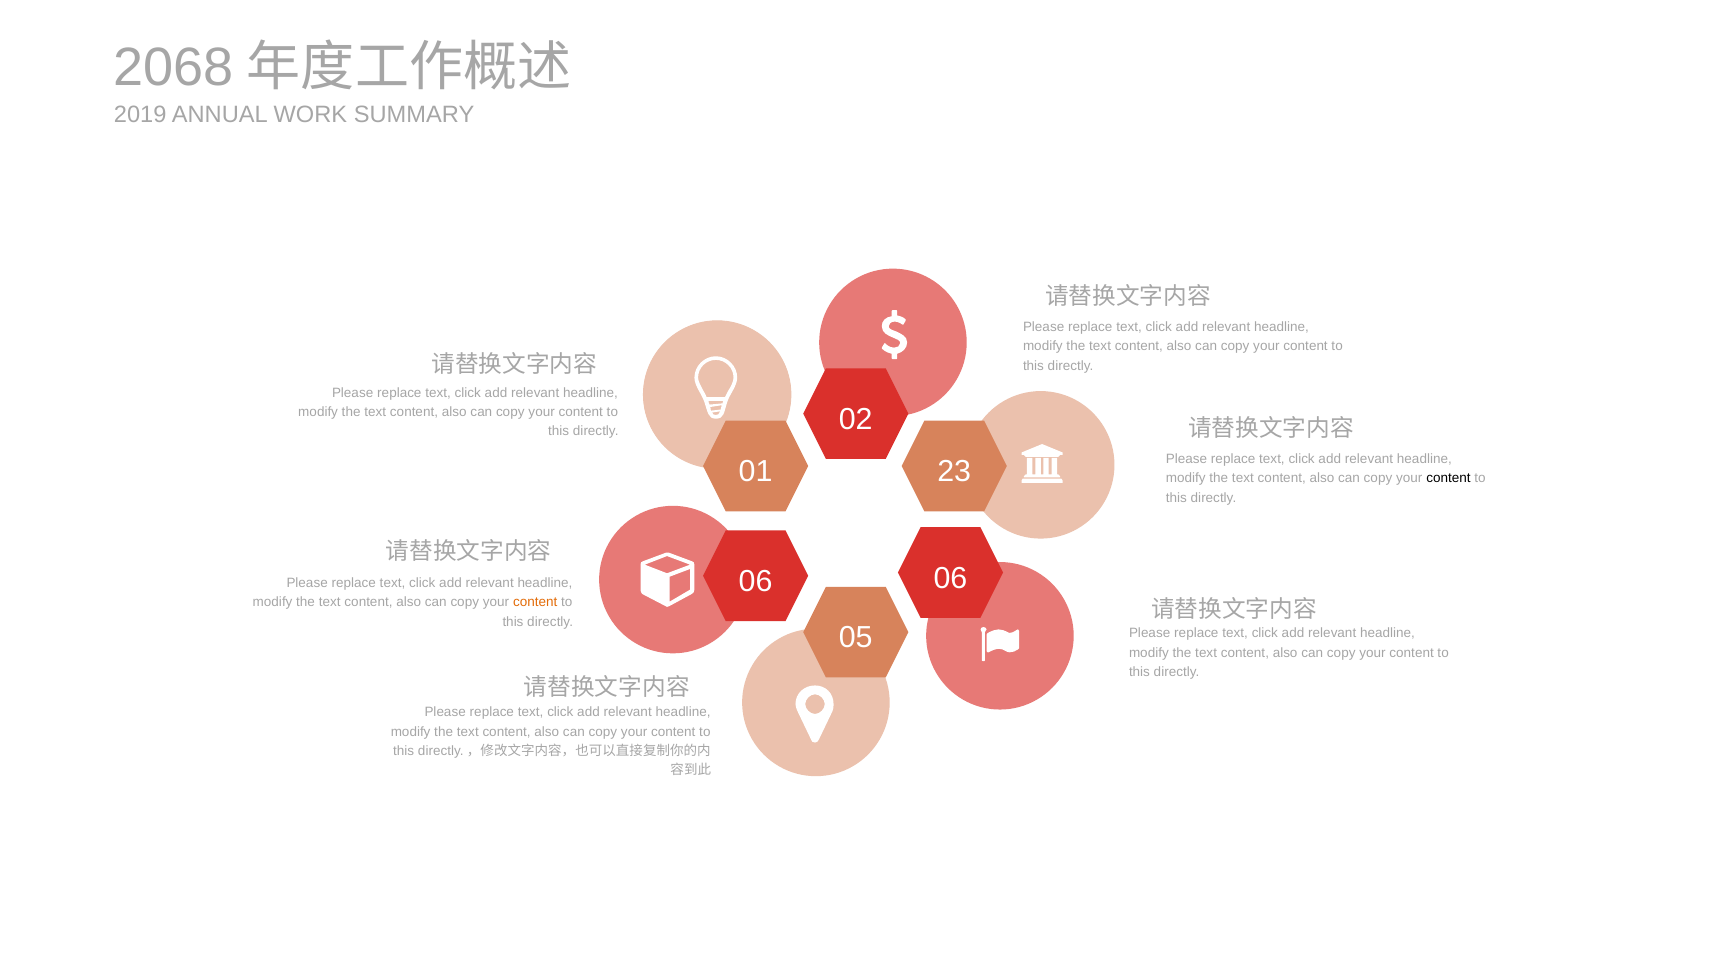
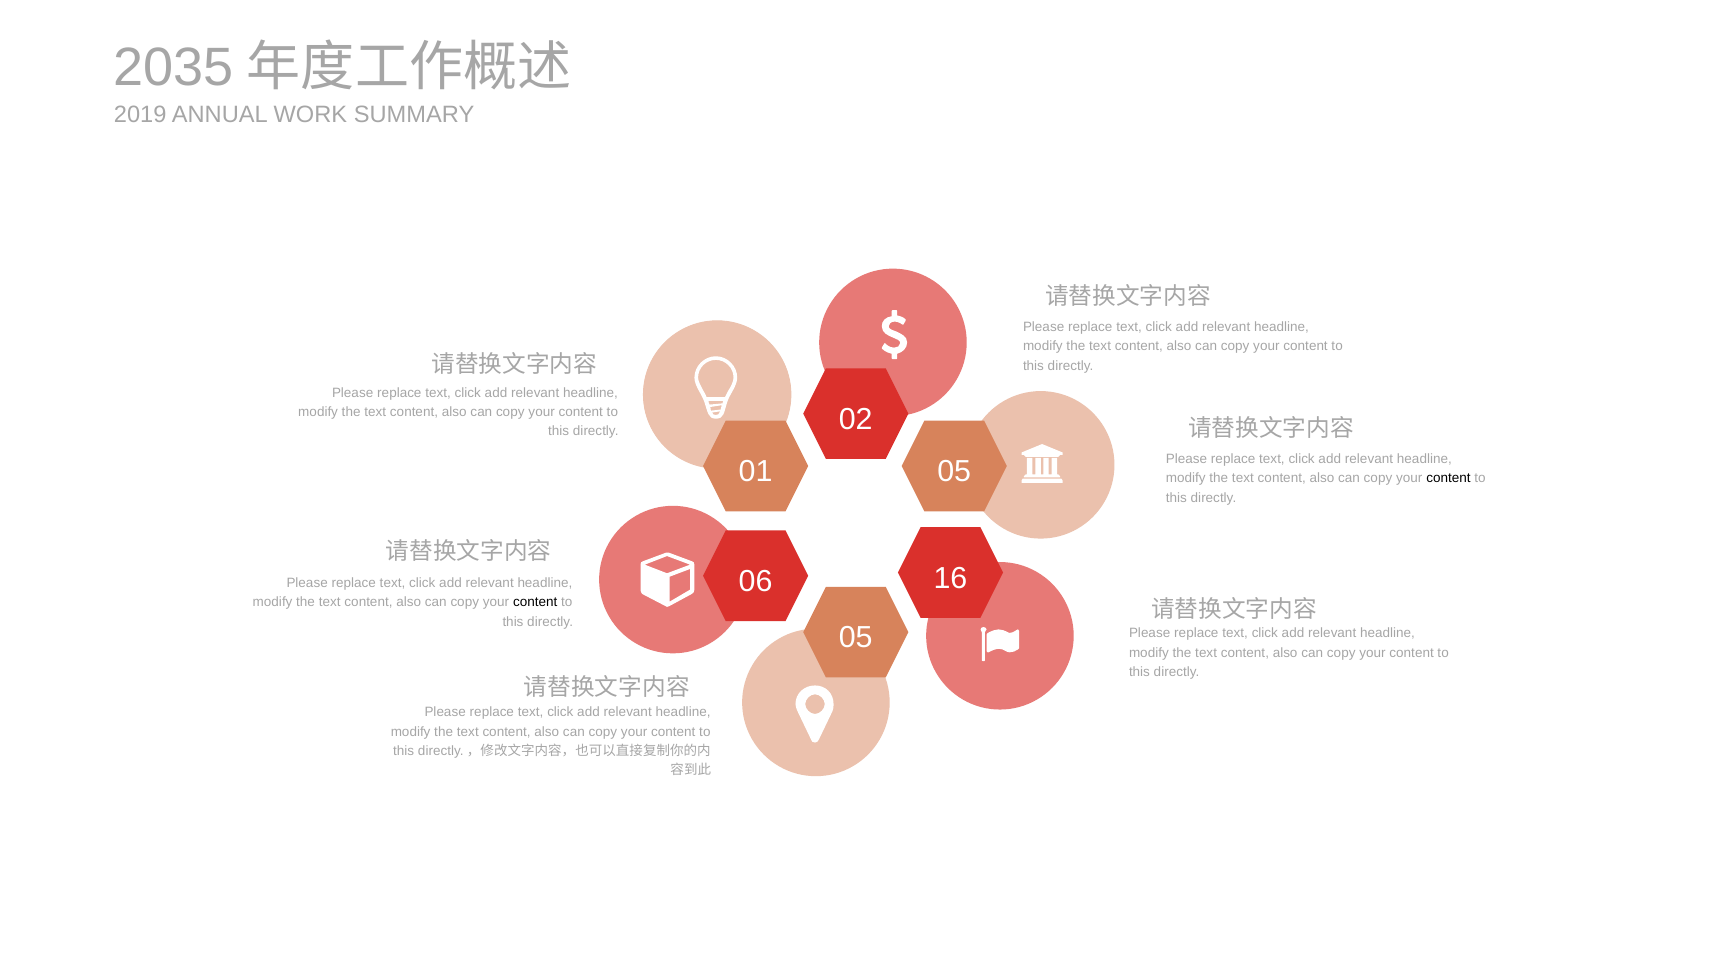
2068: 2068 -> 2035 (174, 67)
01 23: 23 -> 05 (954, 472)
06 06: 06 -> 16 (950, 578)
content colour: orange -> black (535, 603)
